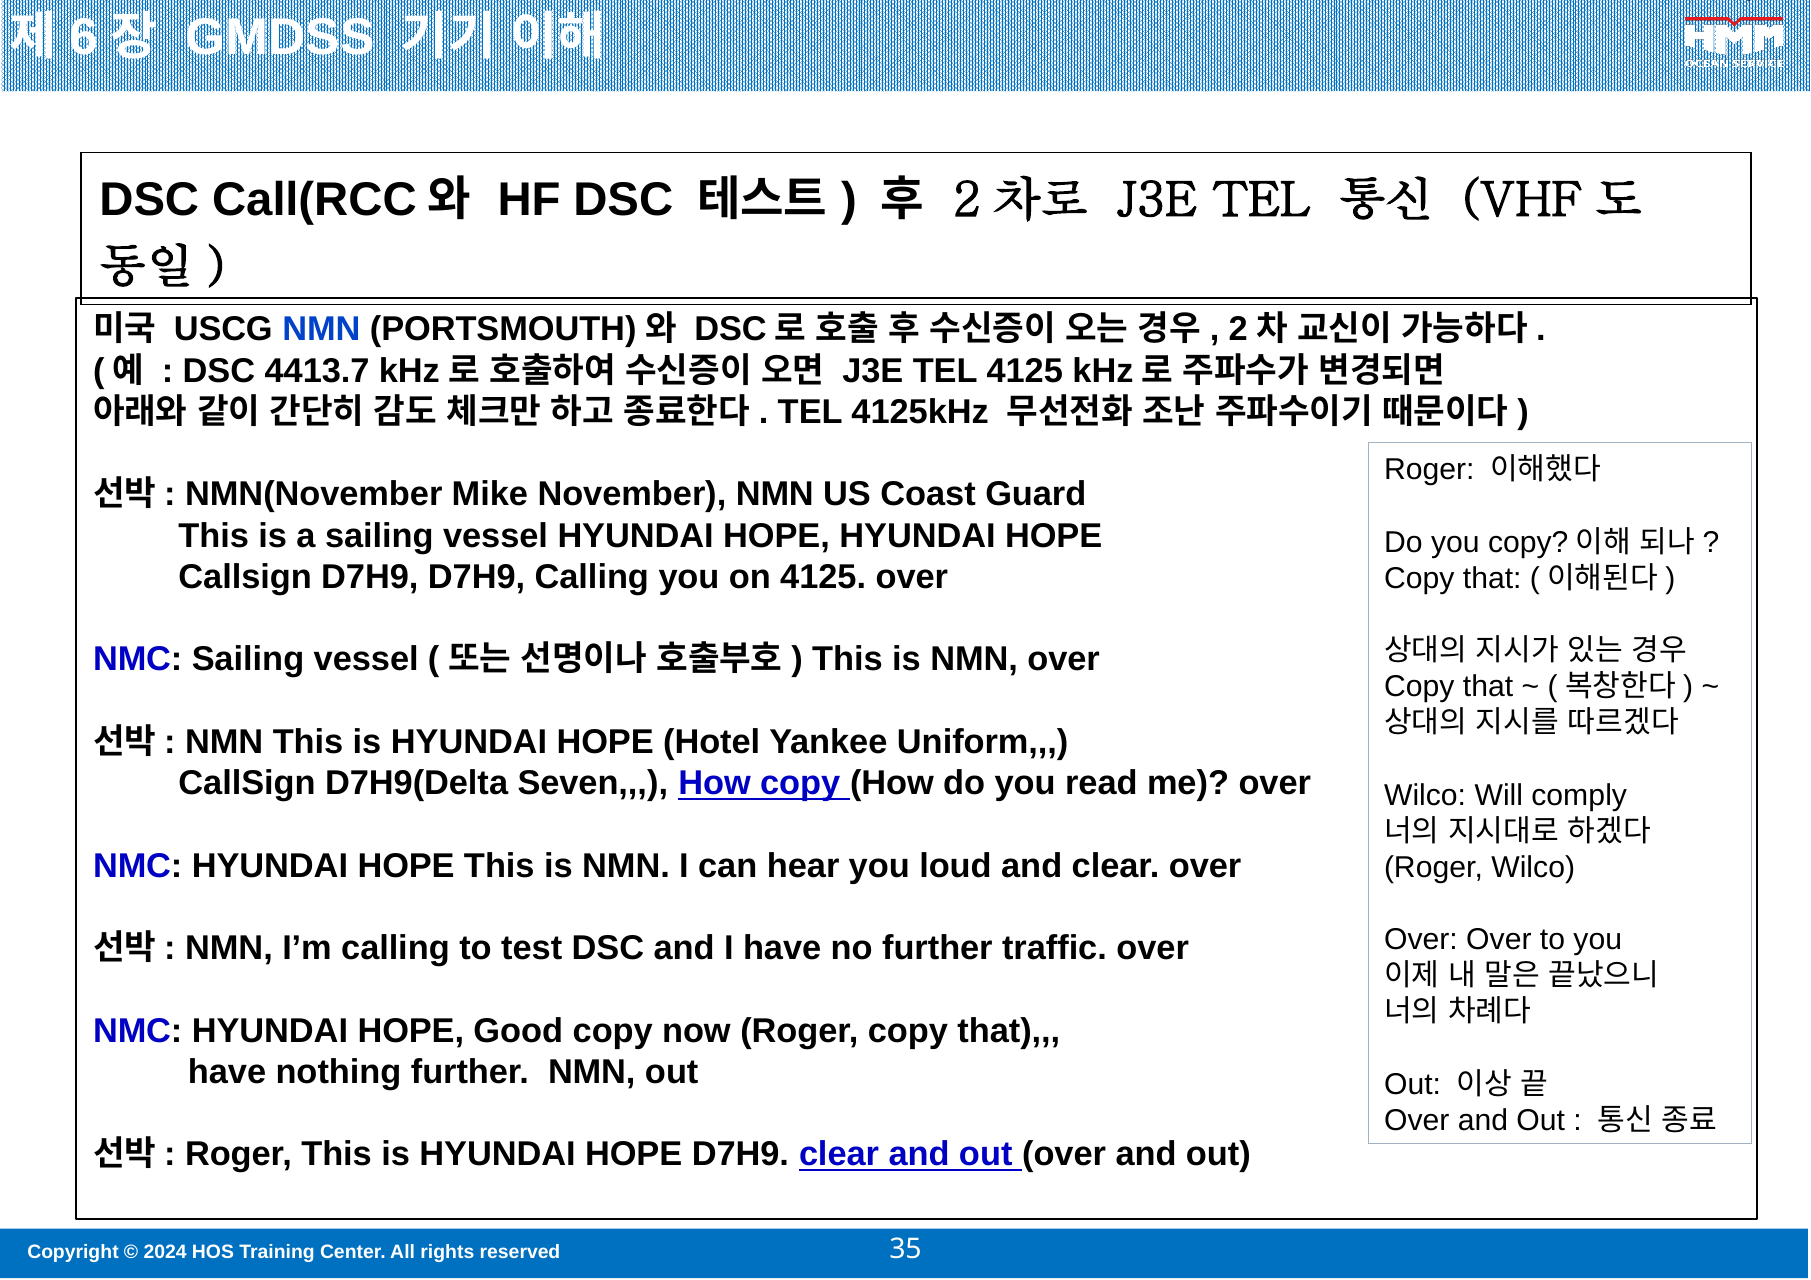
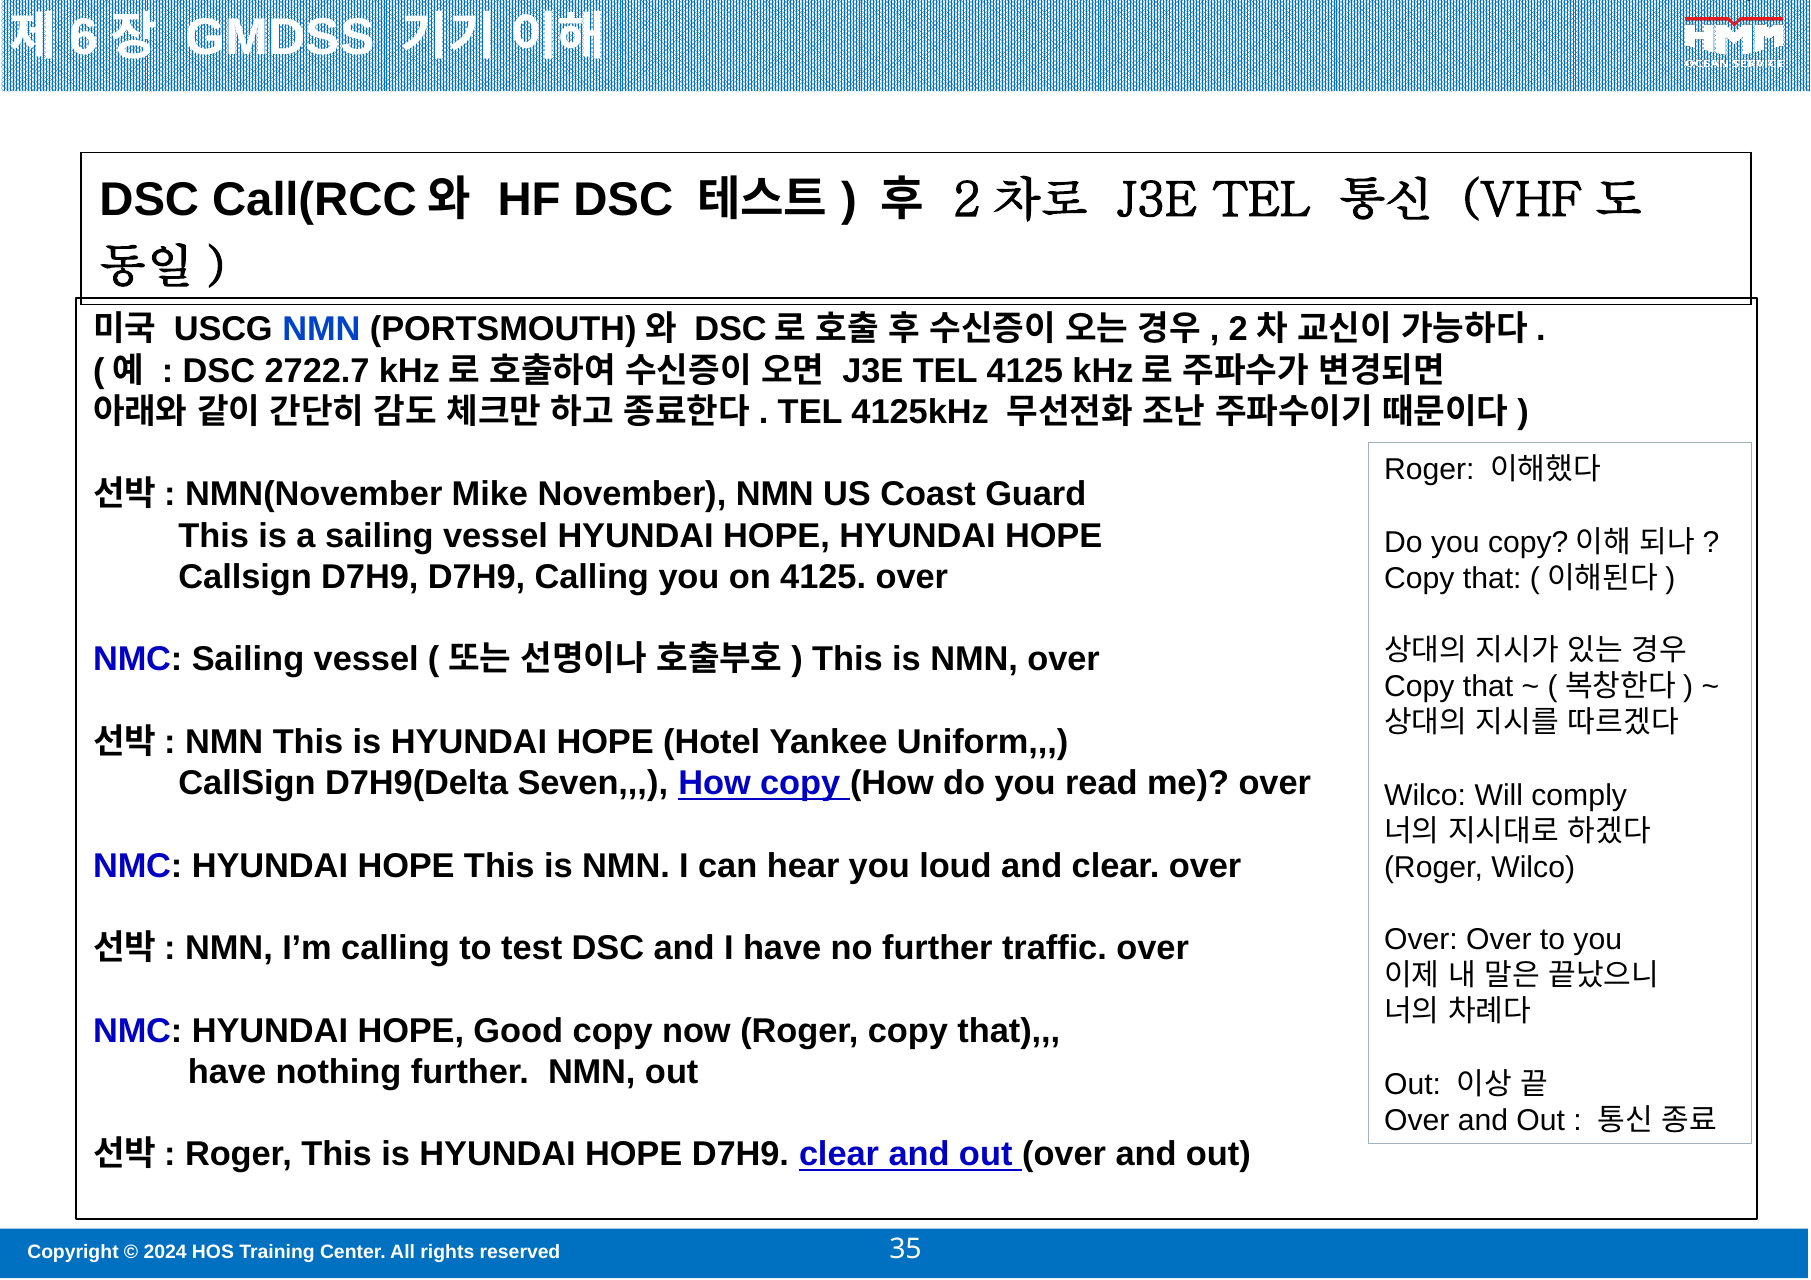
4413.7: 4413.7 -> 2722.7 (317, 371)
